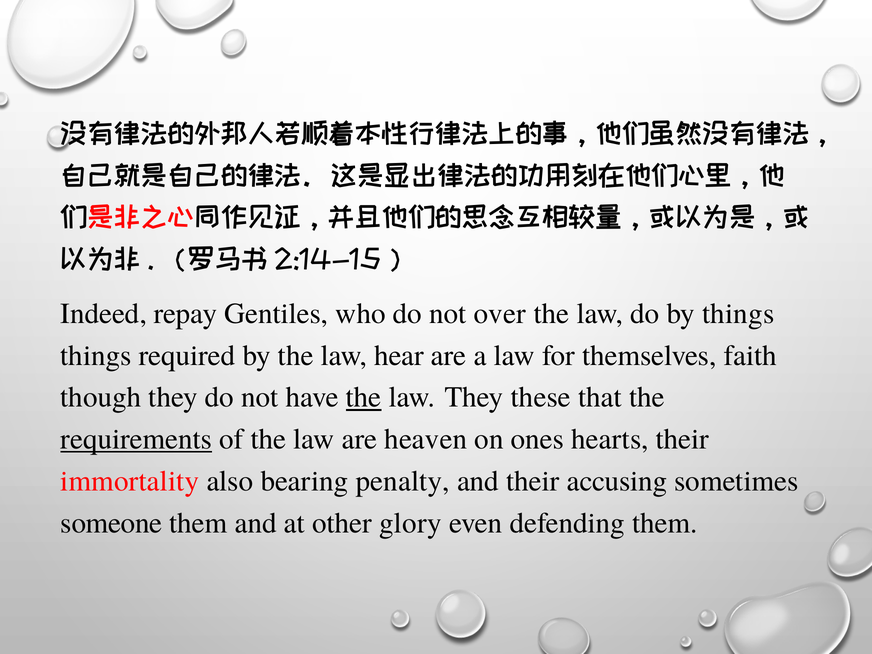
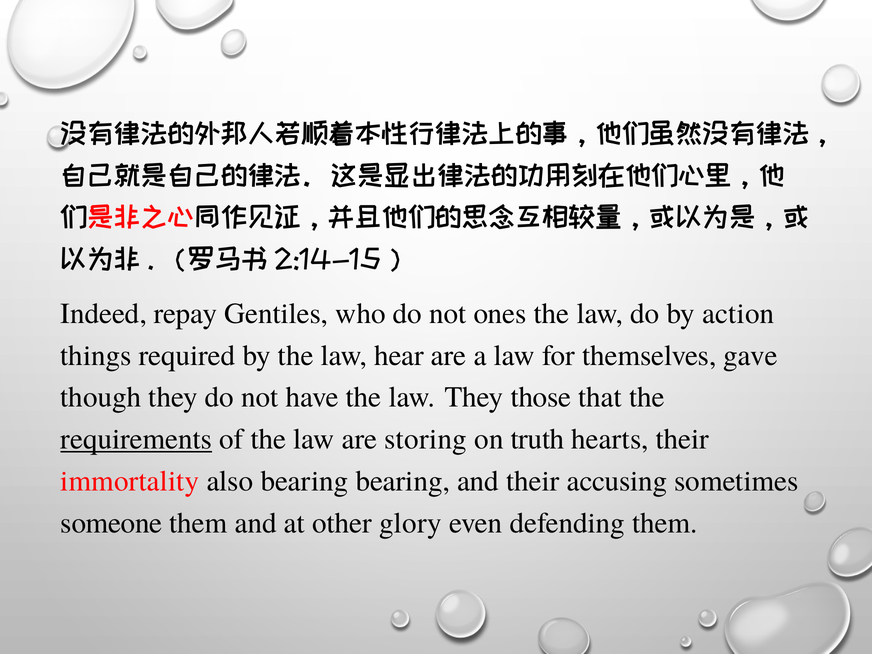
over: over -> ones (500, 314)
by things: things -> action (738, 314)
faith: faith -> gave (750, 356)
the underline: present -> none (364, 397)
these: these -> those (541, 397)
heaven: heaven -> storing (426, 439)
ones: ones -> truth (538, 439)
bearing penalty: penalty -> bearing (403, 481)
